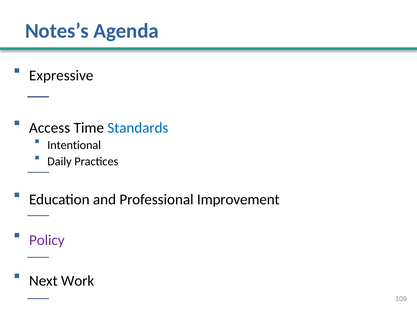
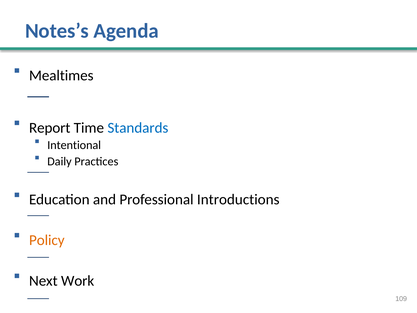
Expressive: Expressive -> Mealtimes (61, 75)
Access: Access -> Report (50, 128)
Improvement: Improvement -> Introductions (238, 199)
Policy colour: purple -> orange (47, 240)
